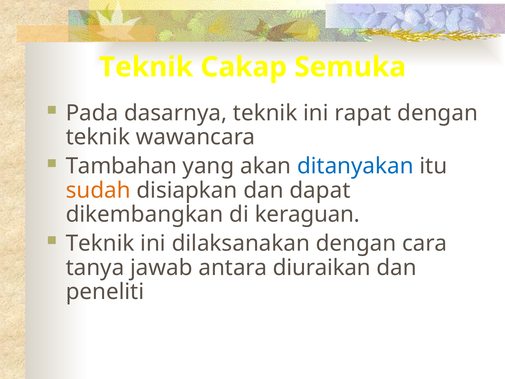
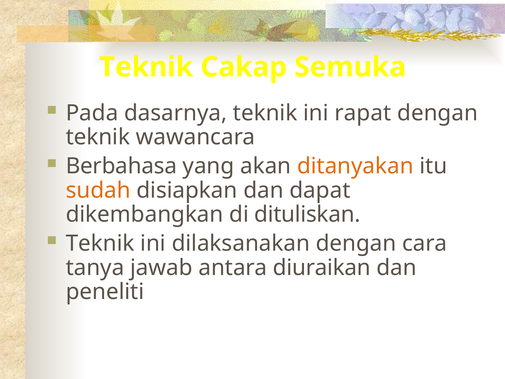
Tambahan: Tambahan -> Berbahasa (121, 166)
ditanyakan colour: blue -> orange (355, 166)
keraguan: keraguan -> dituliskan (307, 214)
